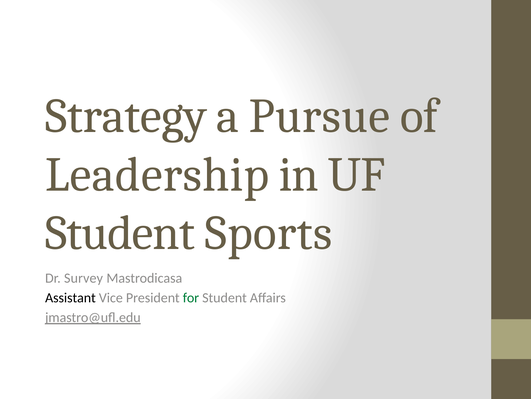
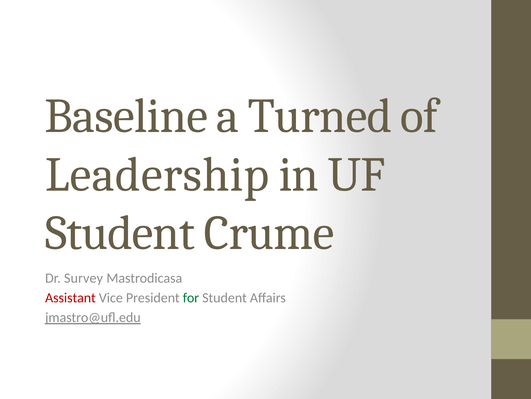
Strategy: Strategy -> Baseline (126, 116)
Pursue: Pursue -> Turned (320, 116)
Sports: Sports -> Crume (269, 233)
Assistant colour: black -> red (70, 297)
